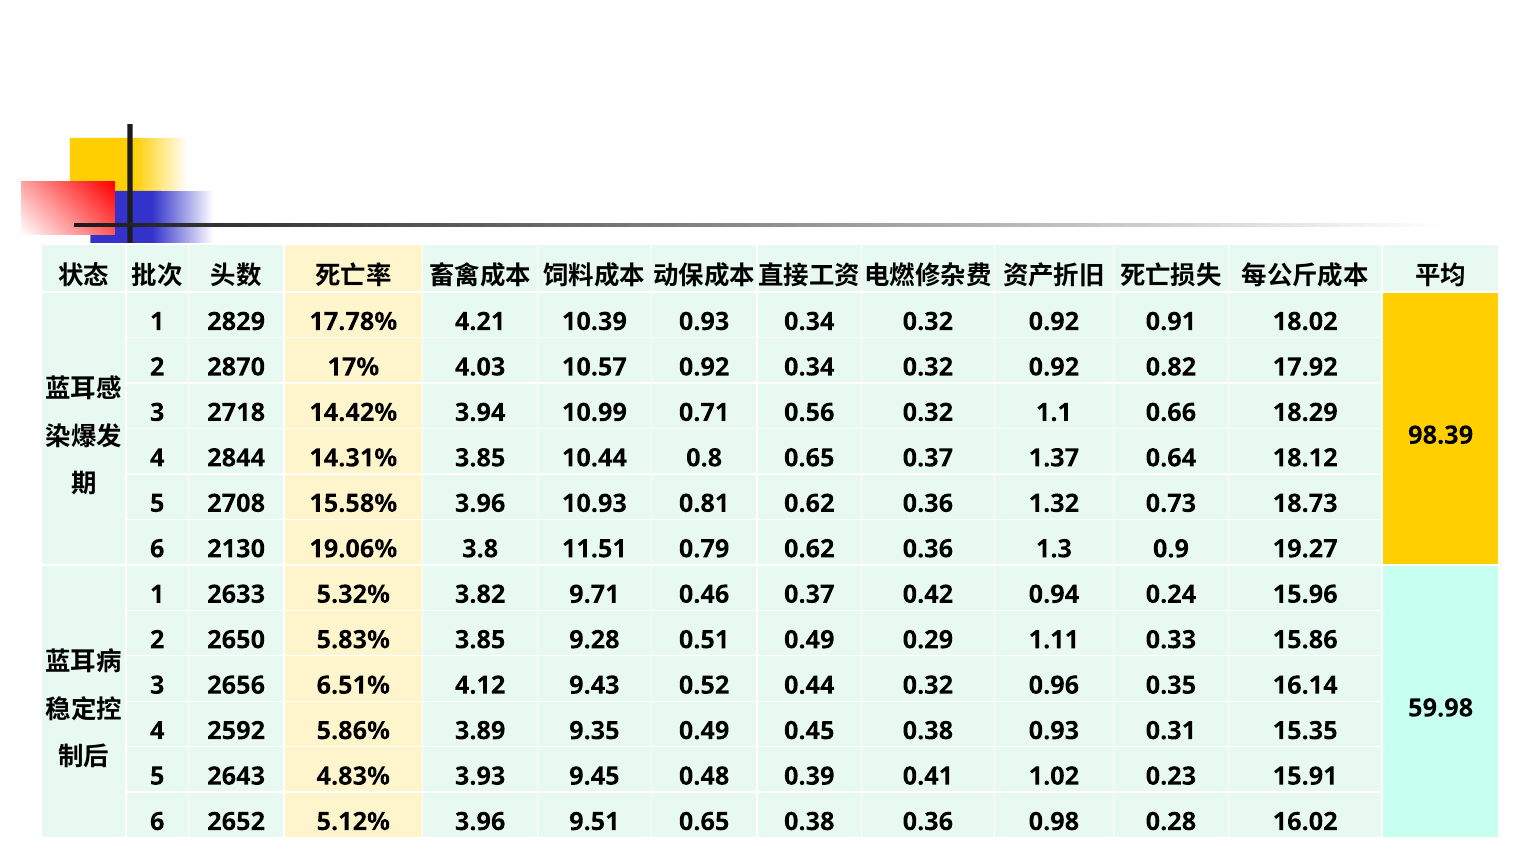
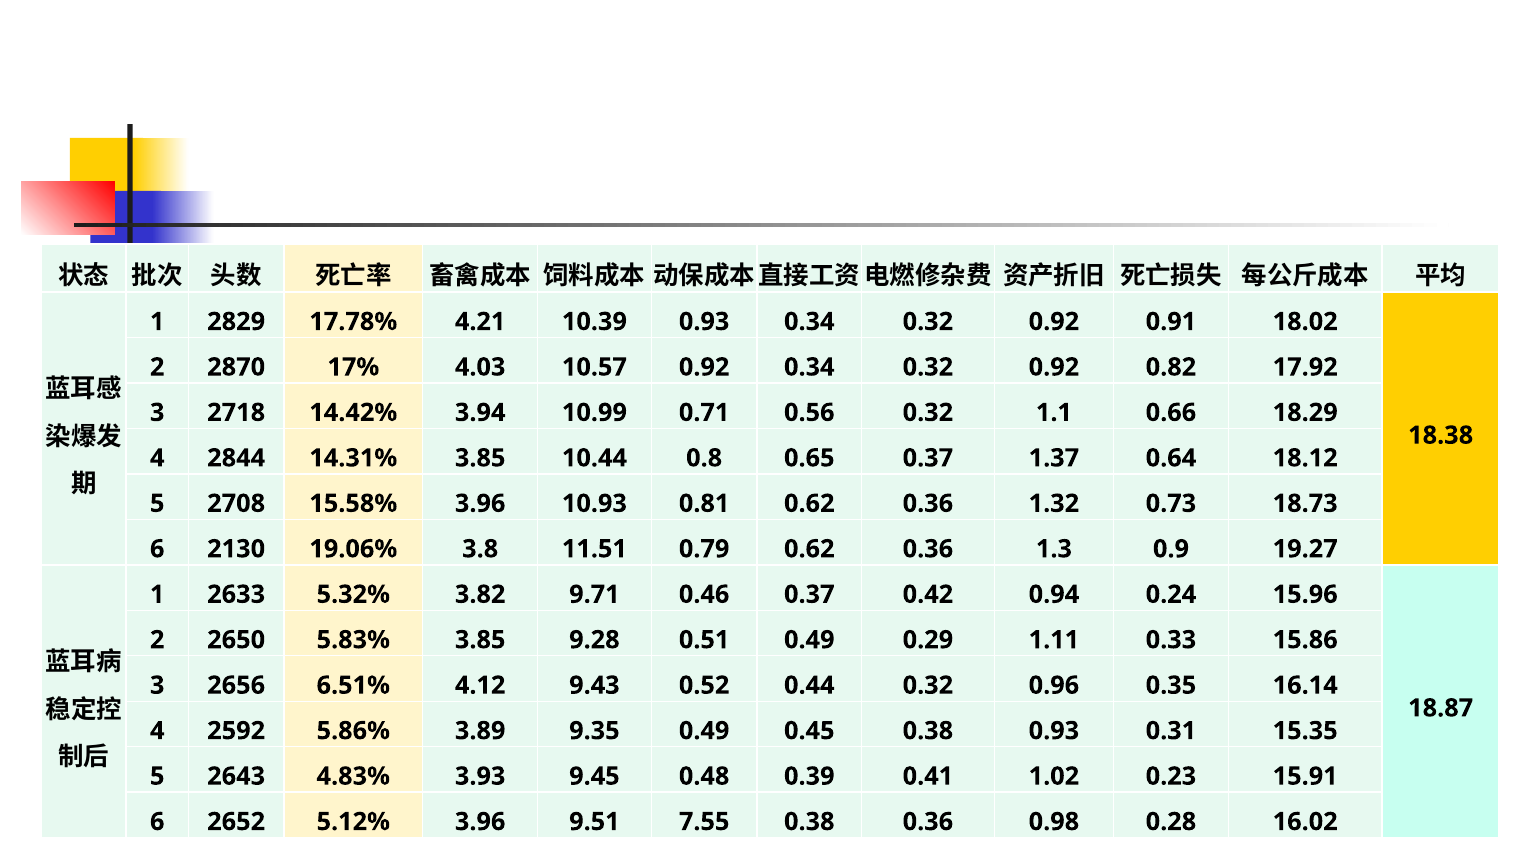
98.39: 98.39 -> 18.38 (1441, 435)
59.98: 59.98 -> 18.87 (1441, 708)
9.51 0.65: 0.65 -> 7.55 (704, 821)
